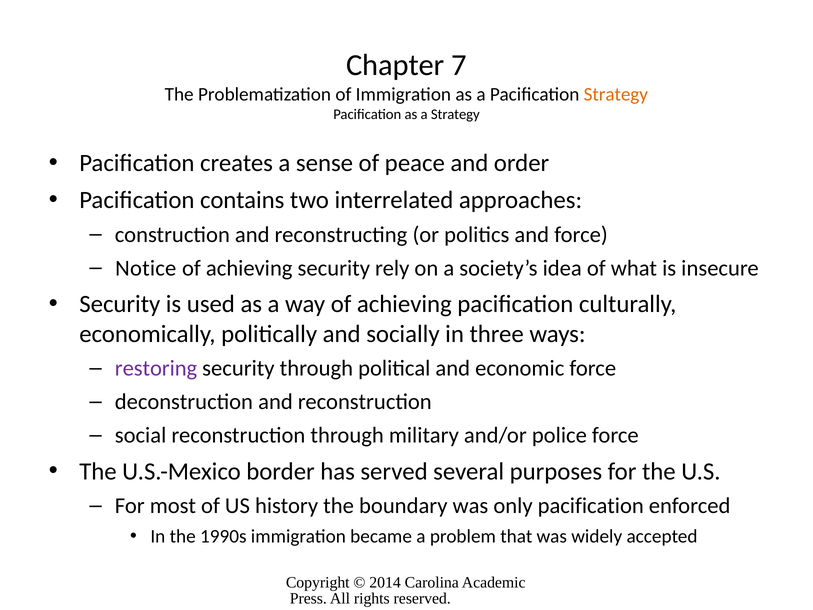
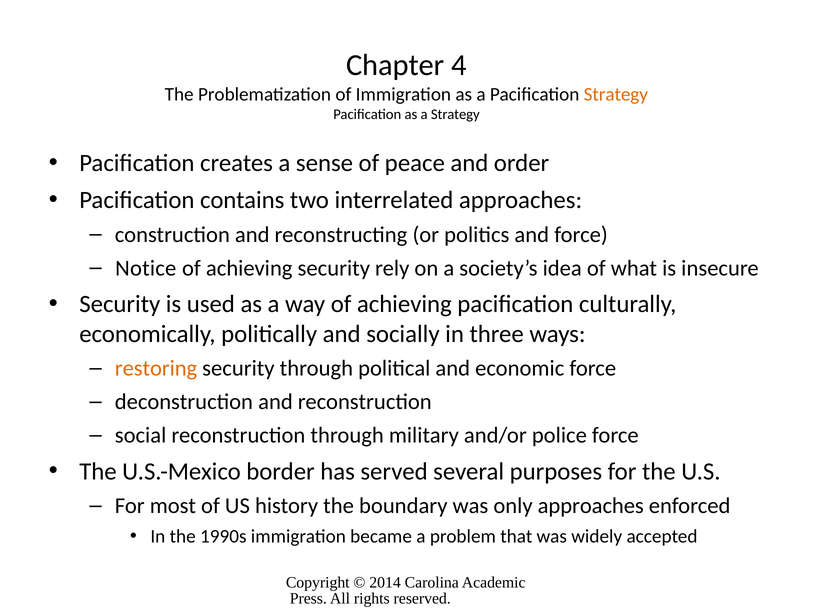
7: 7 -> 4 (459, 65)
restoring colour: purple -> orange (156, 368)
only pacification: pacification -> approaches (591, 506)
